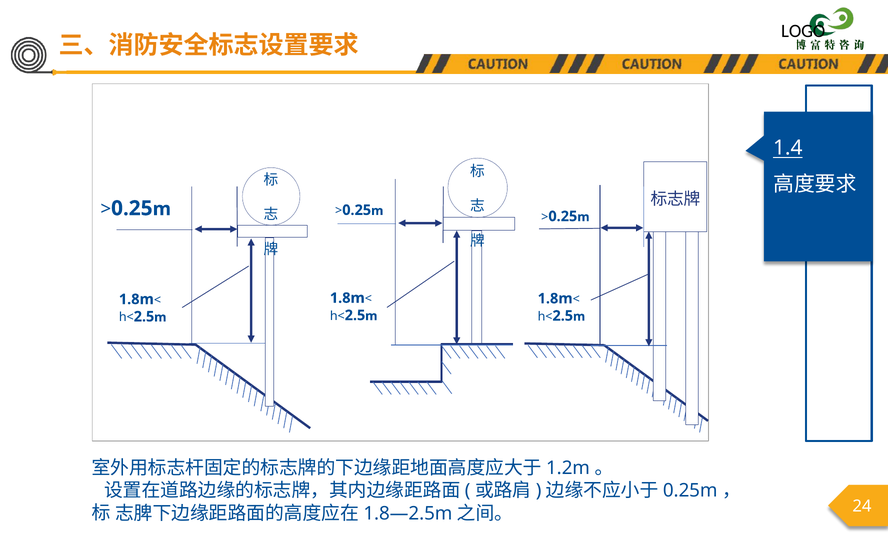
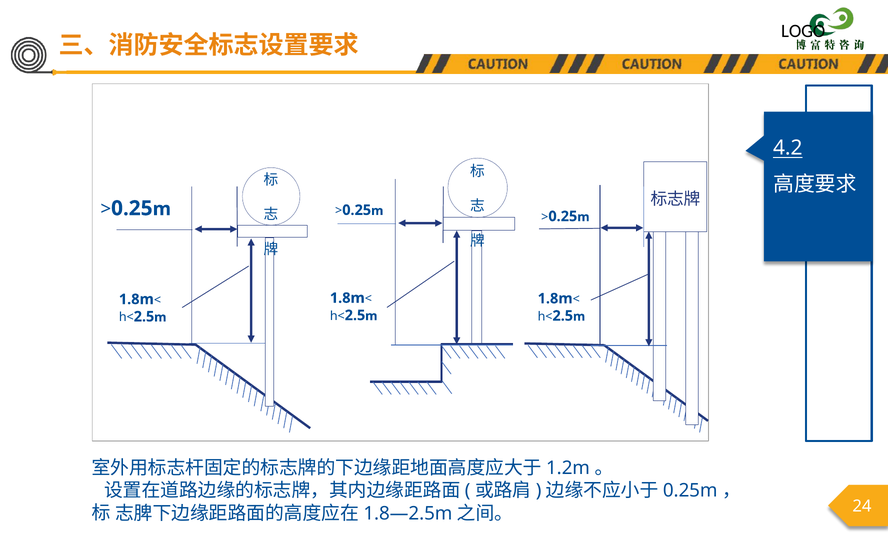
1.4: 1.4 -> 4.2 (788, 148)
